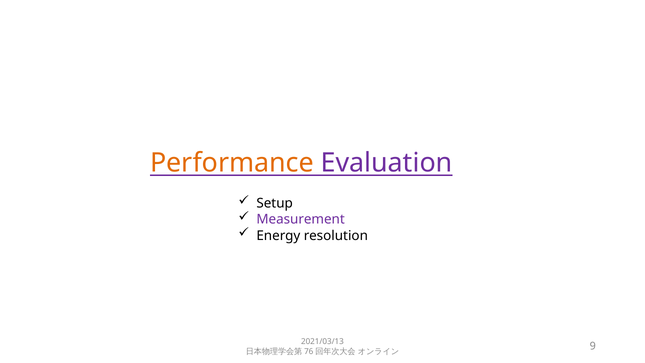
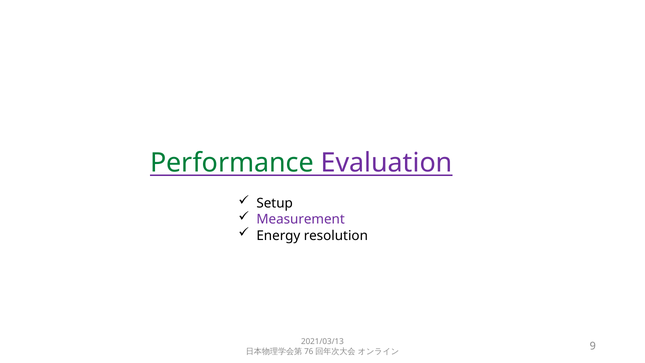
Performance colour: orange -> green (232, 163)
